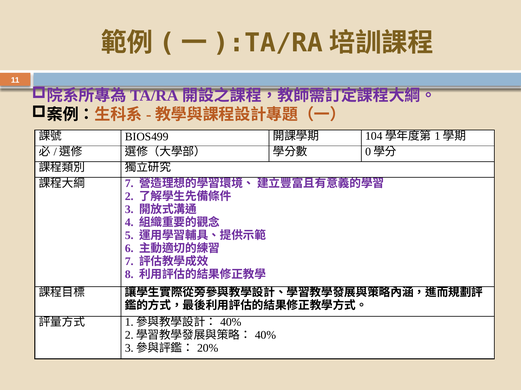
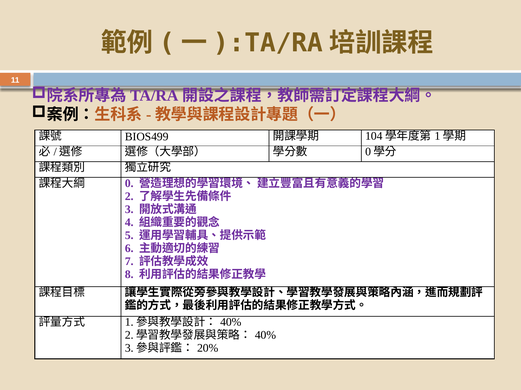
7: 7 -> 0 (129, 184)
